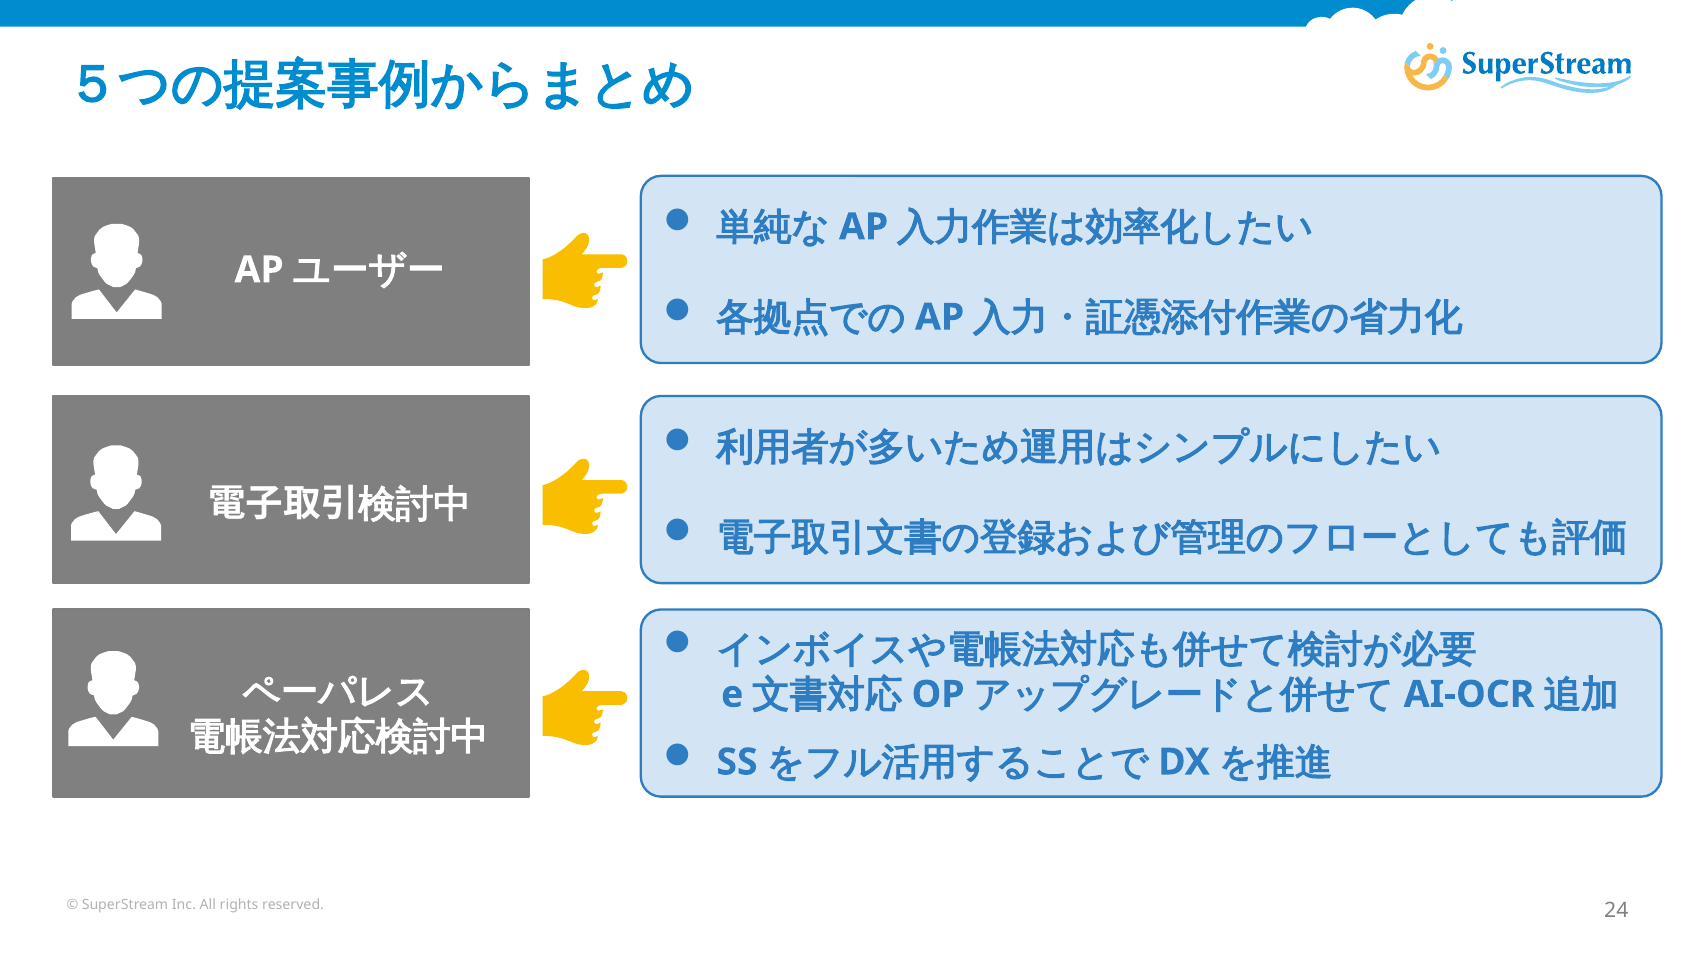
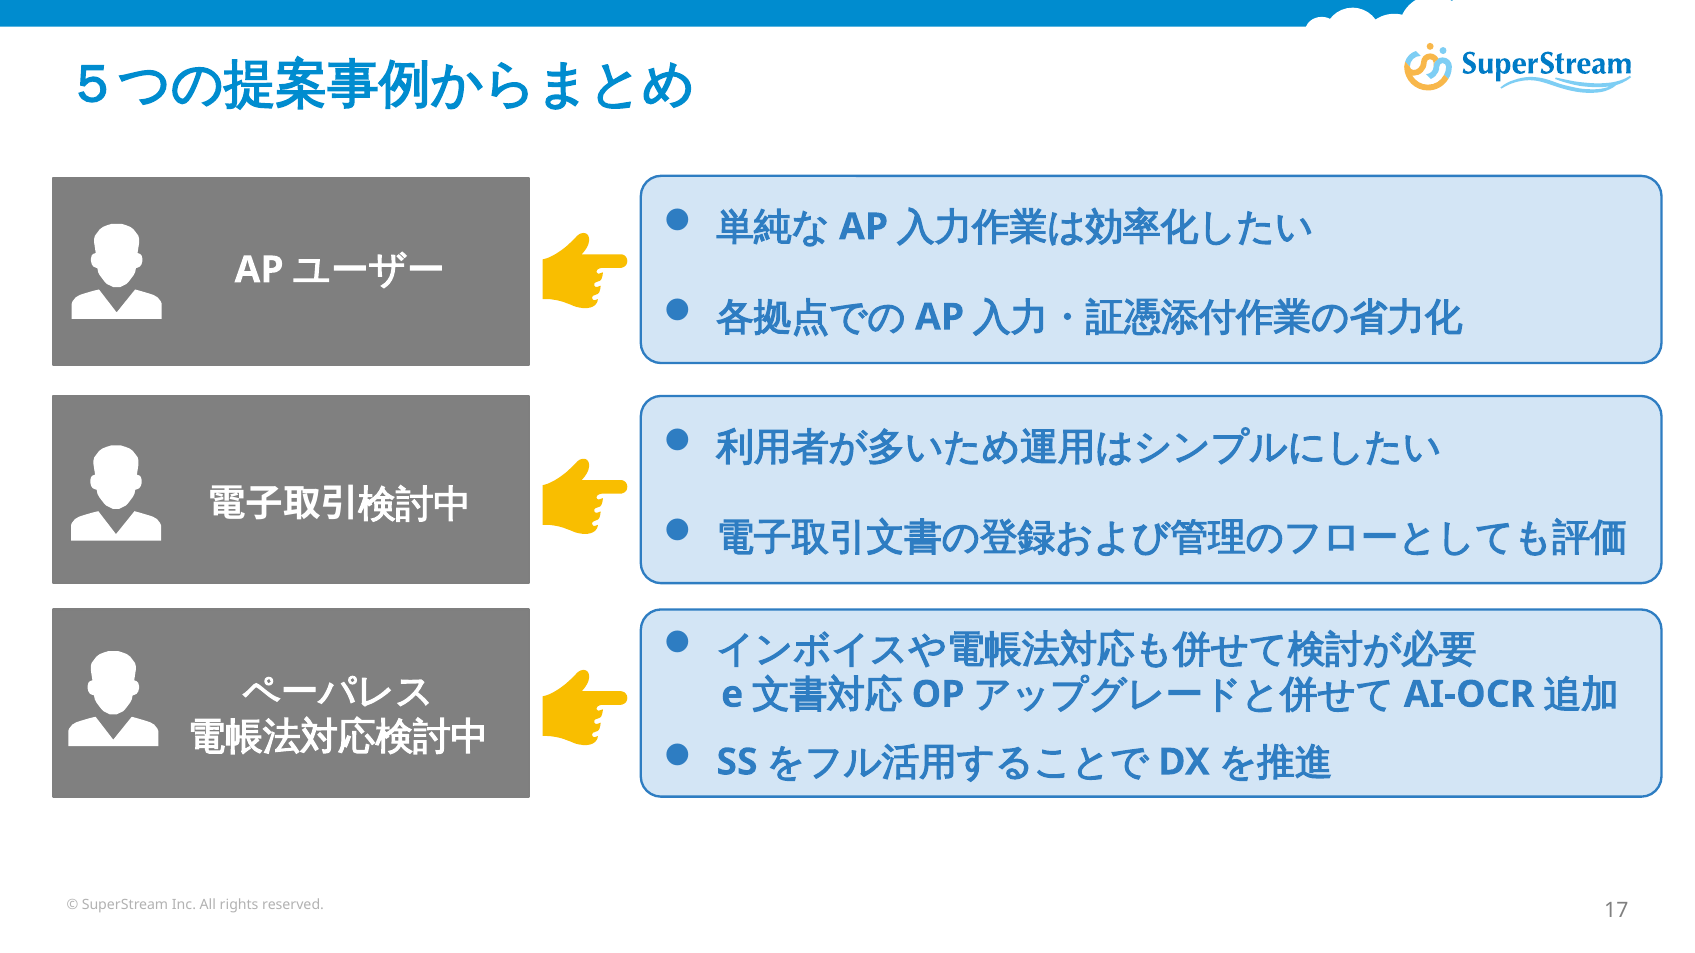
24: 24 -> 17 (1616, 911)
